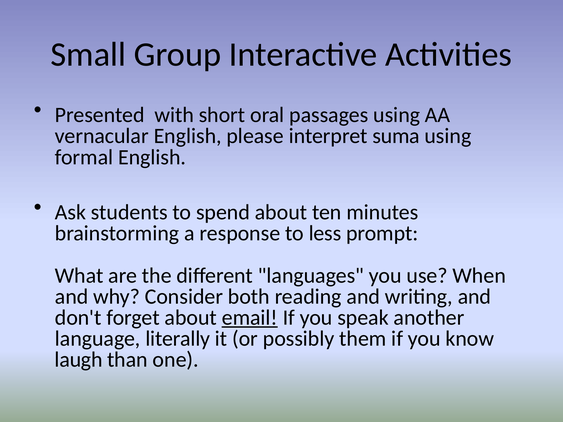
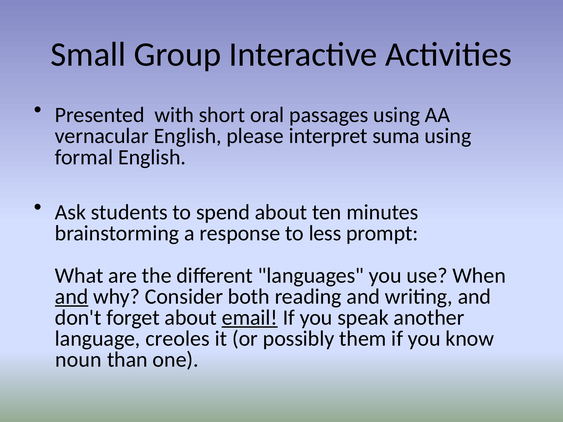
and underline: none -> present (72, 297)
literally: literally -> creoles (178, 339)
laugh: laugh -> noun (78, 360)
